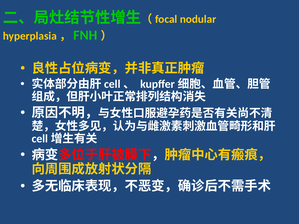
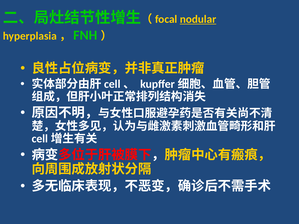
nodular underline: none -> present (198, 19)
